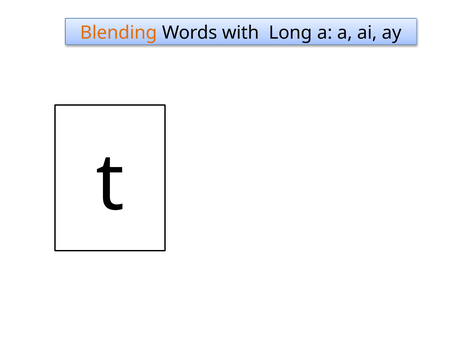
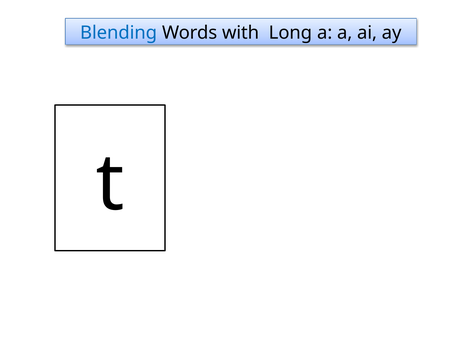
Blending colour: orange -> blue (119, 33)
